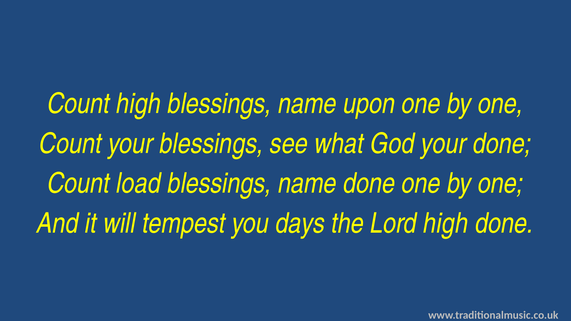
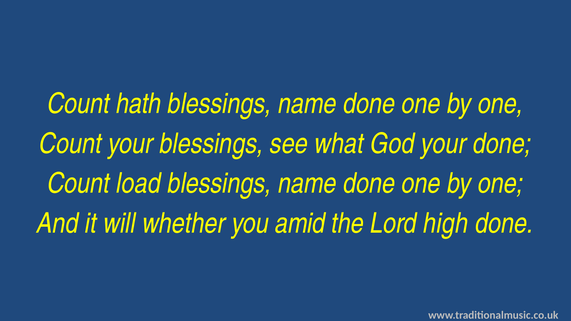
Count high: high -> hath (139, 104)
upon: upon -> done (369, 104)
tempest: tempest -> whether (184, 224)
days: days -> amid (300, 224)
